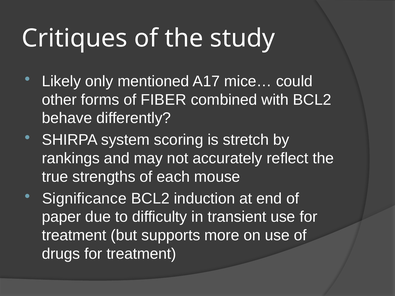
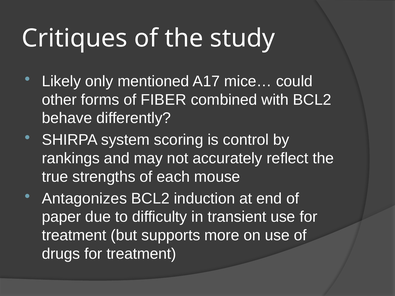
stretch: stretch -> control (246, 140)
Significance: Significance -> Antagonizes (84, 199)
